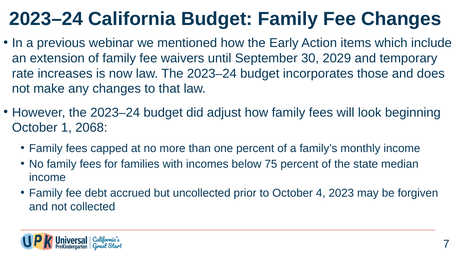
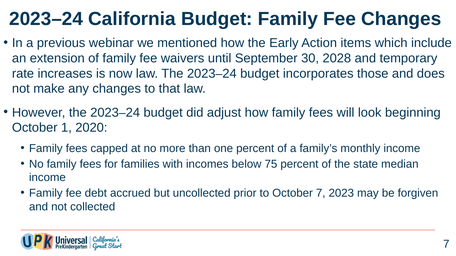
2029: 2029 -> 2028 (337, 58)
2068: 2068 -> 2020 (91, 128)
October 4: 4 -> 7 (321, 193)
